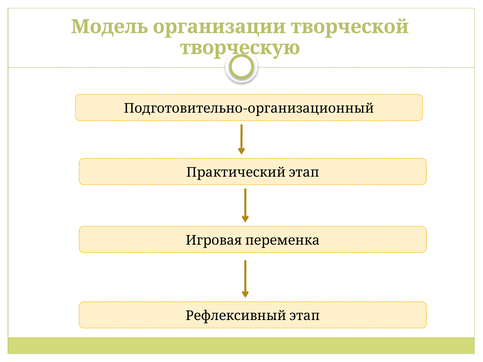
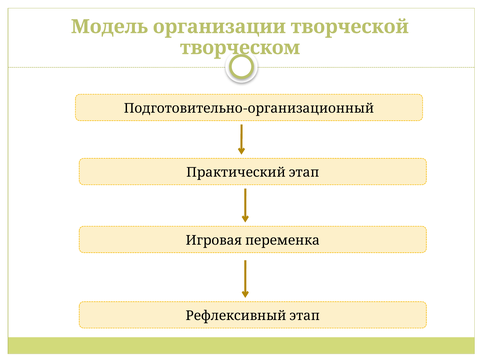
творческую: творческую -> творческом (240, 48)
